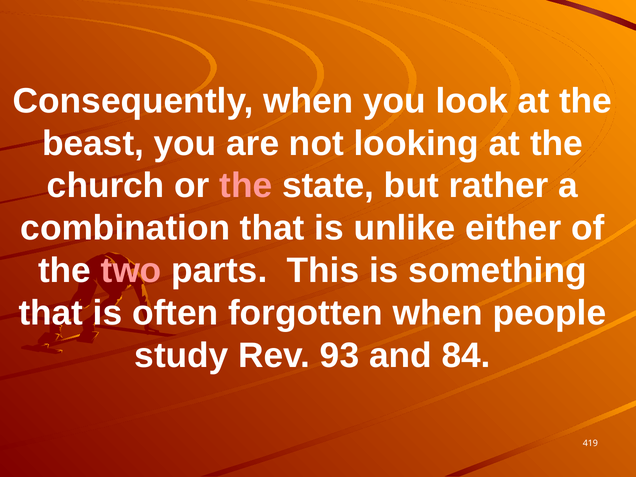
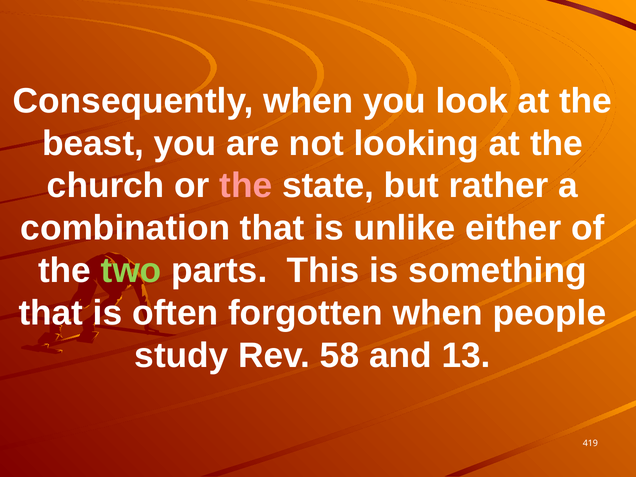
two colour: pink -> light green (131, 271)
93: 93 -> 58 (340, 355)
84: 84 -> 13 (466, 355)
